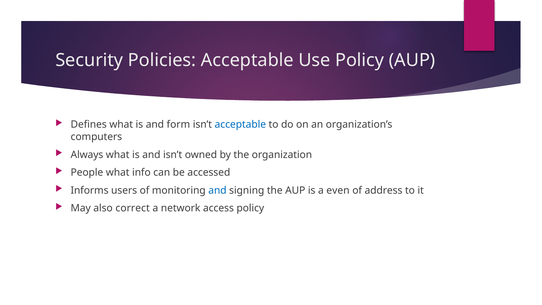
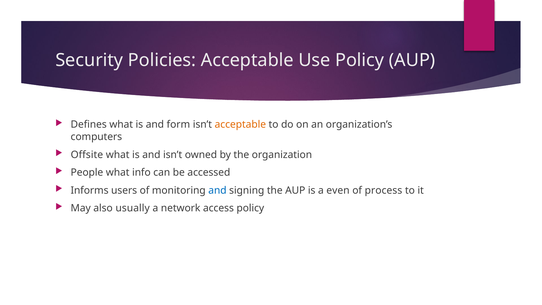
acceptable colour: blue -> orange (240, 125)
Always: Always -> Offsite (87, 155)
address: address -> process (383, 190)
correct: correct -> usually (133, 208)
